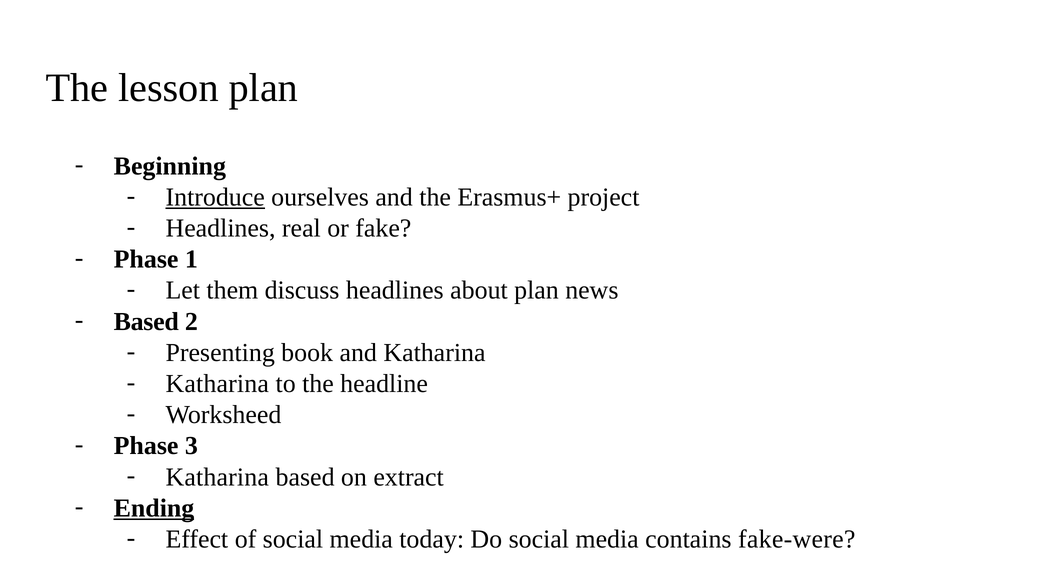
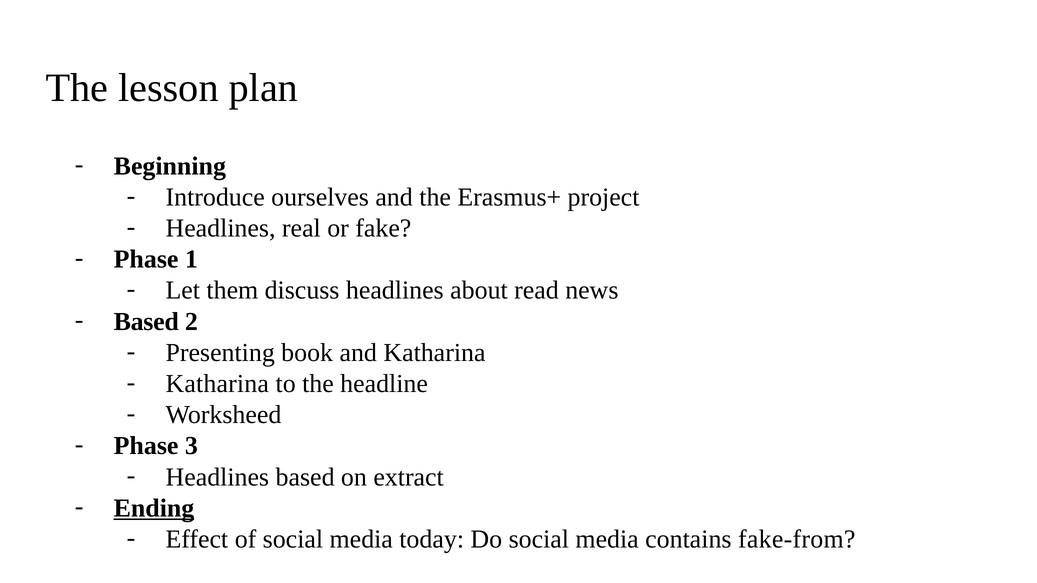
Introduce underline: present -> none (215, 197)
about plan: plan -> read (537, 291)
Katharina: Katharina -> Headlines (217, 477)
fake-were: fake-were -> fake-from (797, 539)
